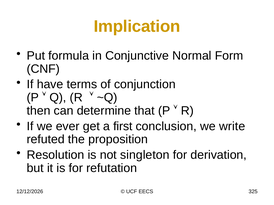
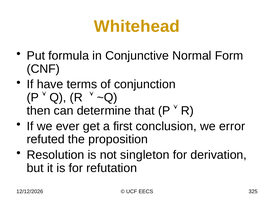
Implication: Implication -> Whitehead (137, 27)
write: write -> error (232, 127)
